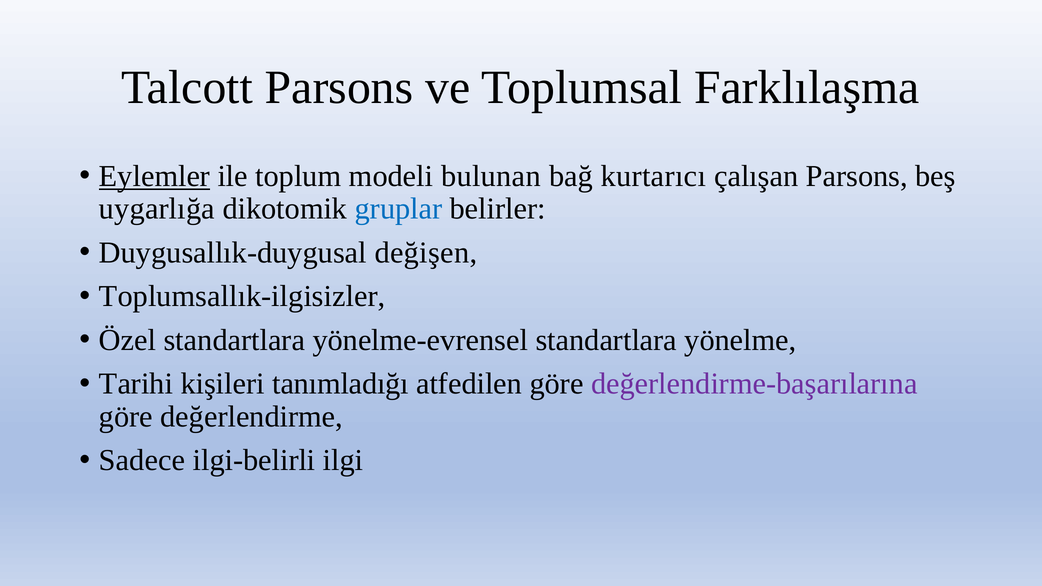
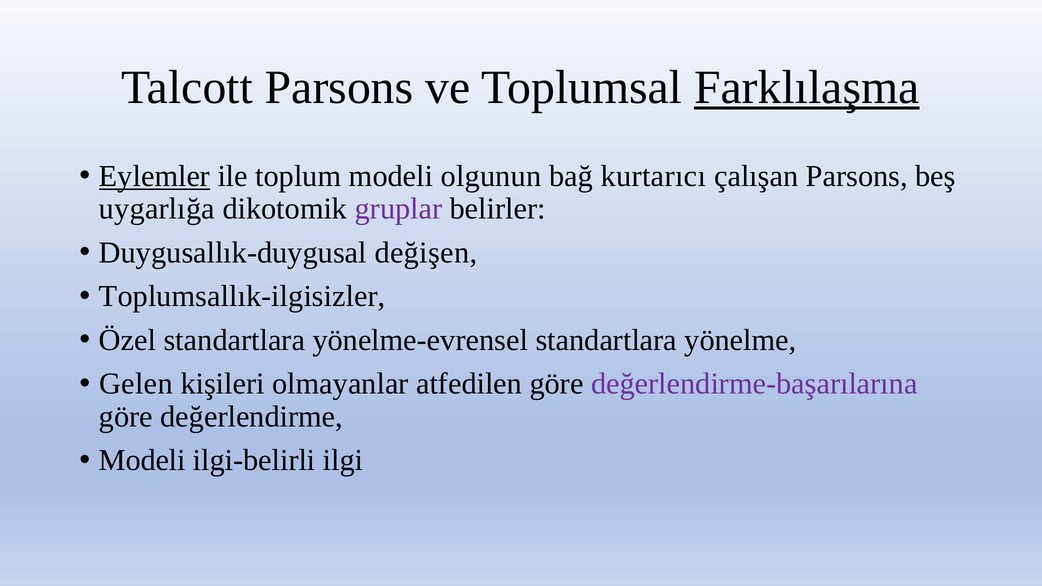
Farklılaşma underline: none -> present (807, 88)
bulunan: bulunan -> olgunun (491, 176)
gruplar colour: blue -> purple (399, 209)
Tarihi: Tarihi -> Gelen (136, 384)
tanımladığı: tanımladığı -> olmayanlar (340, 384)
Sadece: Sadece -> Modeli (142, 460)
